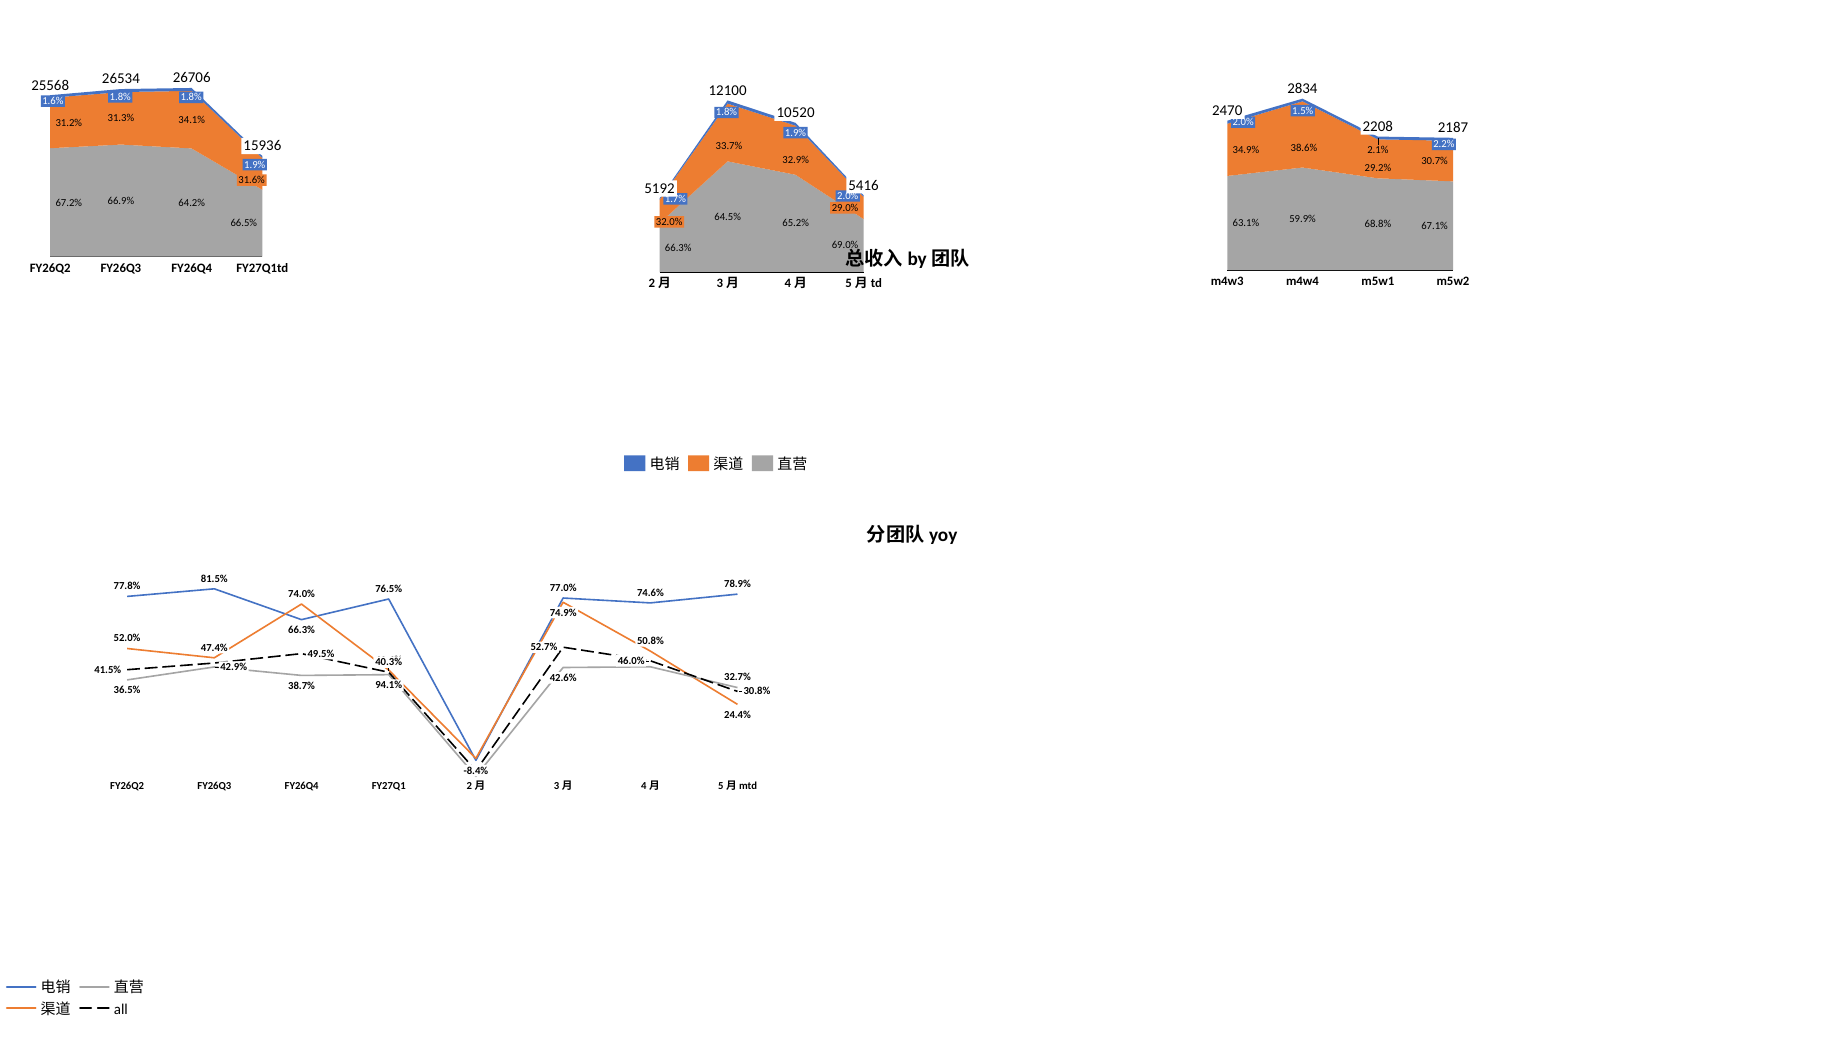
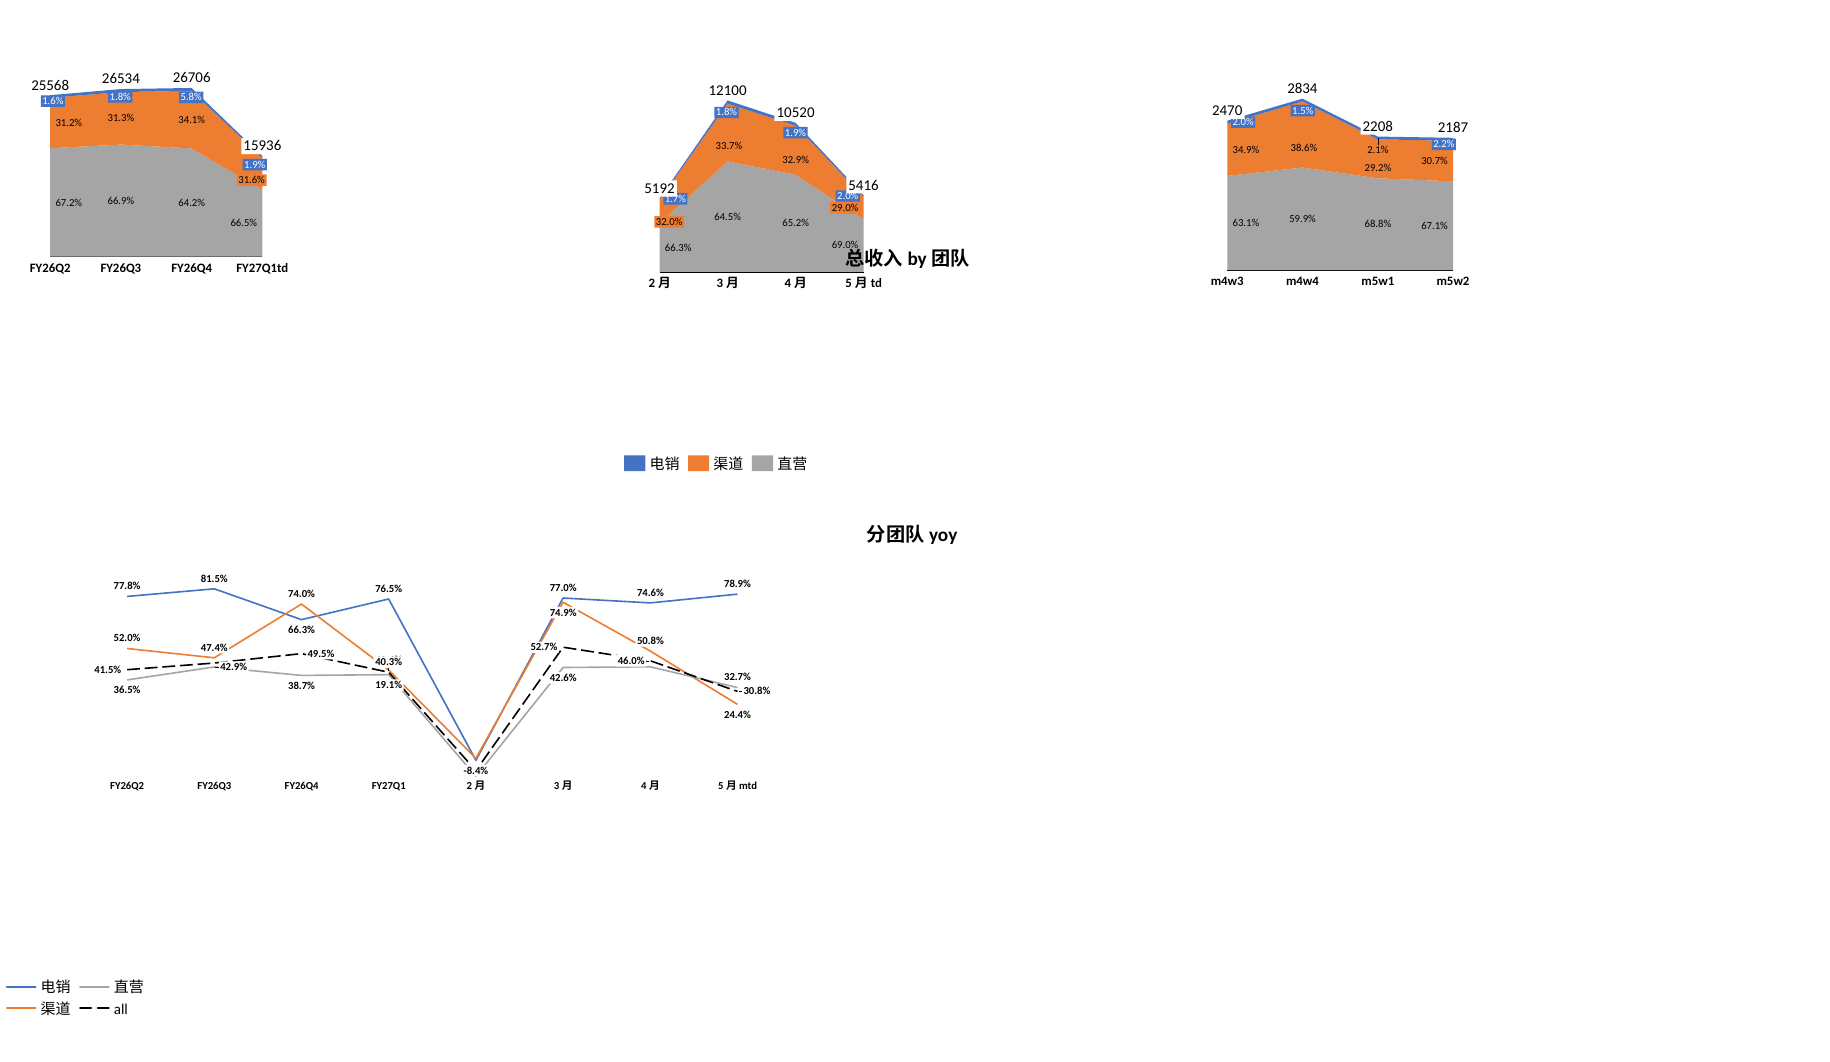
1.8%: 1.8% -> 5.8% (191, 97)
94.1%: 94.1% -> 19.1% (389, 685)
